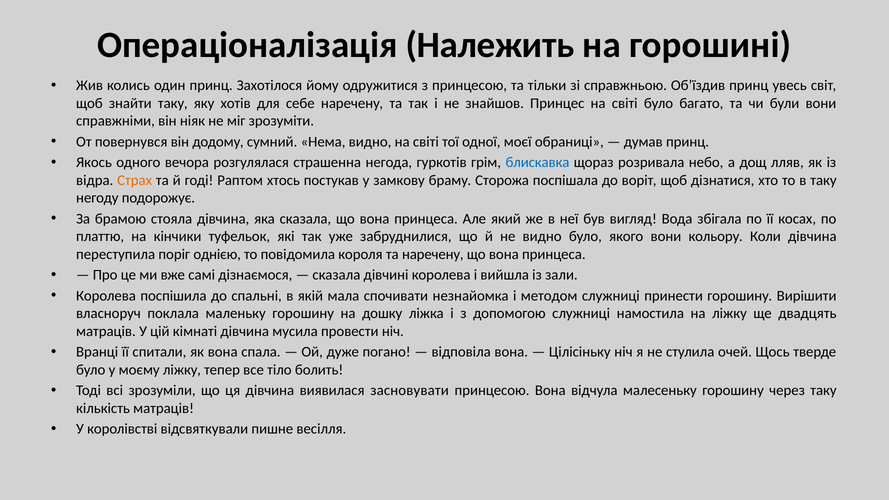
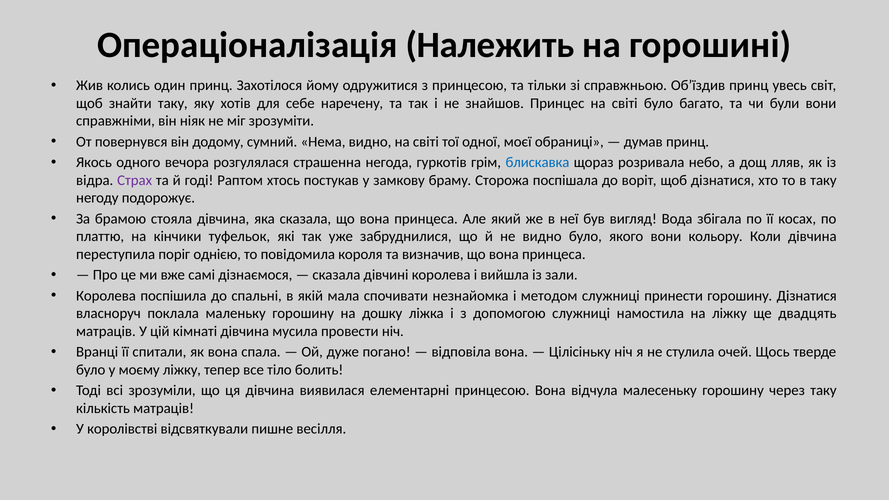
Страх colour: orange -> purple (135, 180)
та наречену: наречену -> визначив (433, 254)
горошину Вирішити: Вирішити -> Дізнатися (807, 296)
засновувати: засновувати -> елементарні (410, 391)
